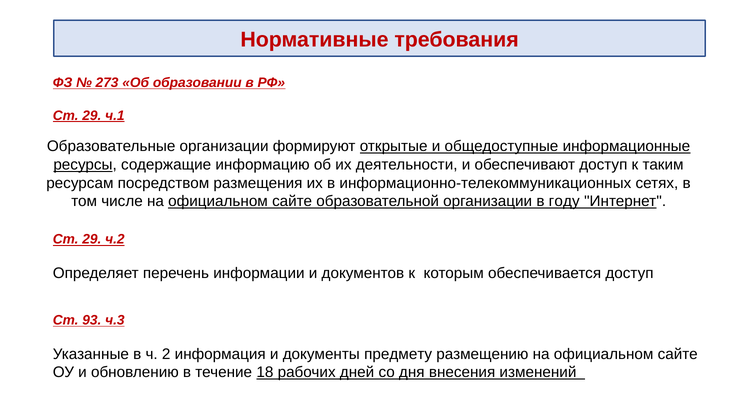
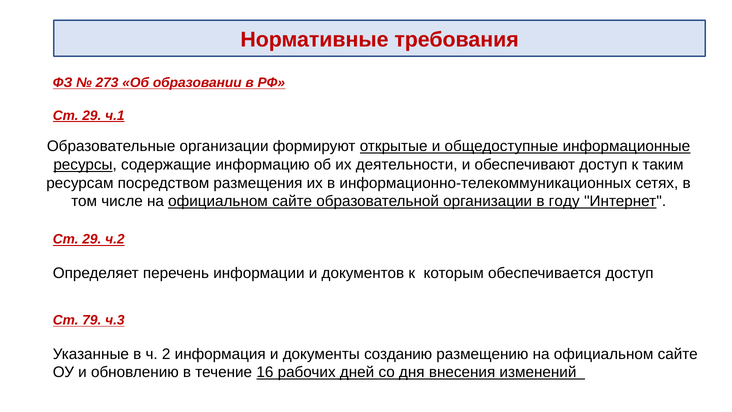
93: 93 -> 79 (92, 320)
предмету: предмету -> созданию (398, 354)
18: 18 -> 16 (265, 372)
